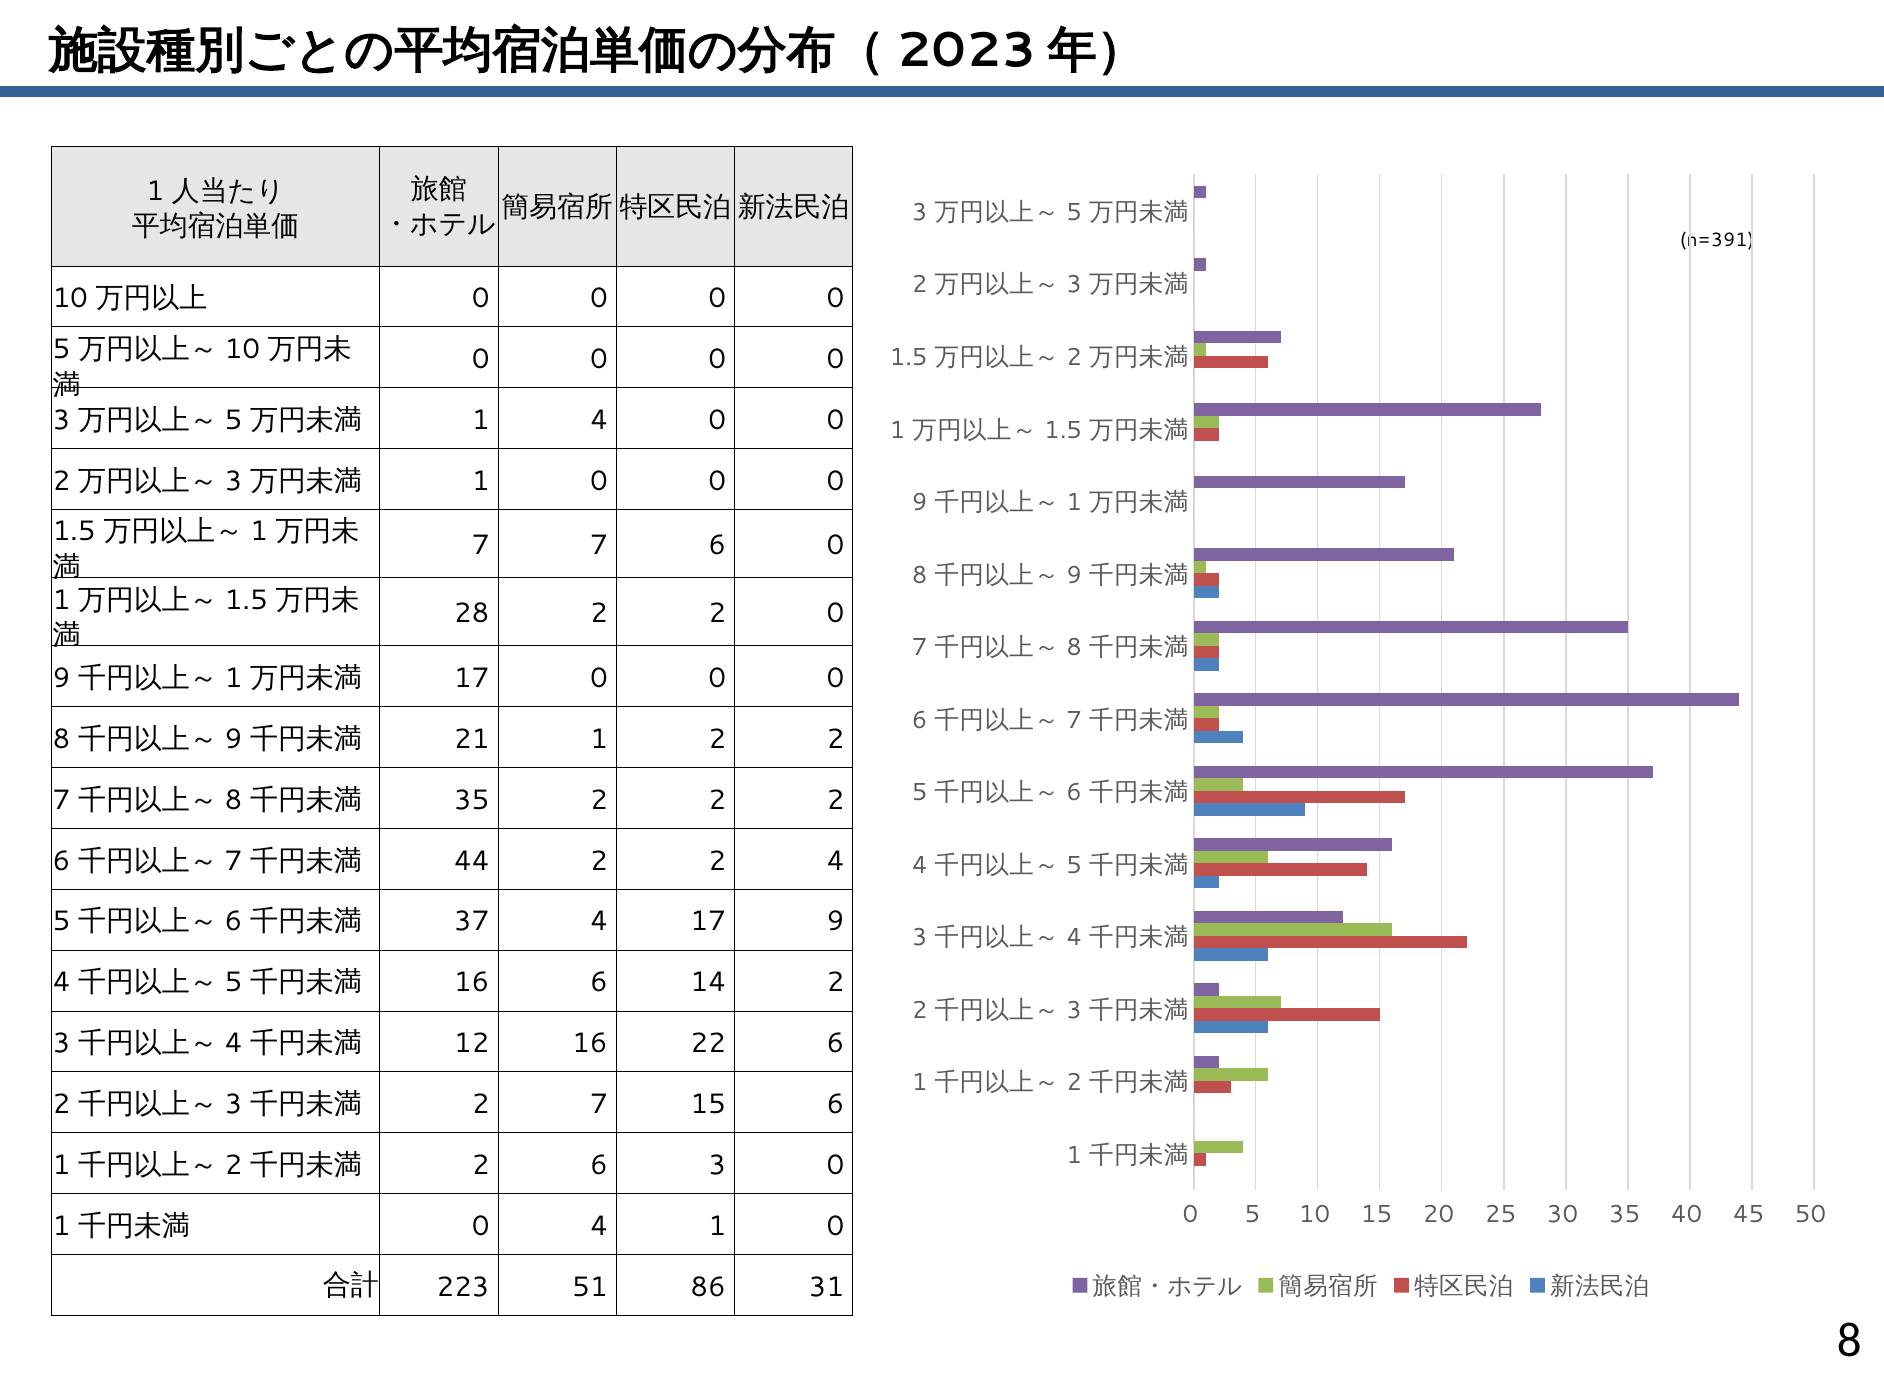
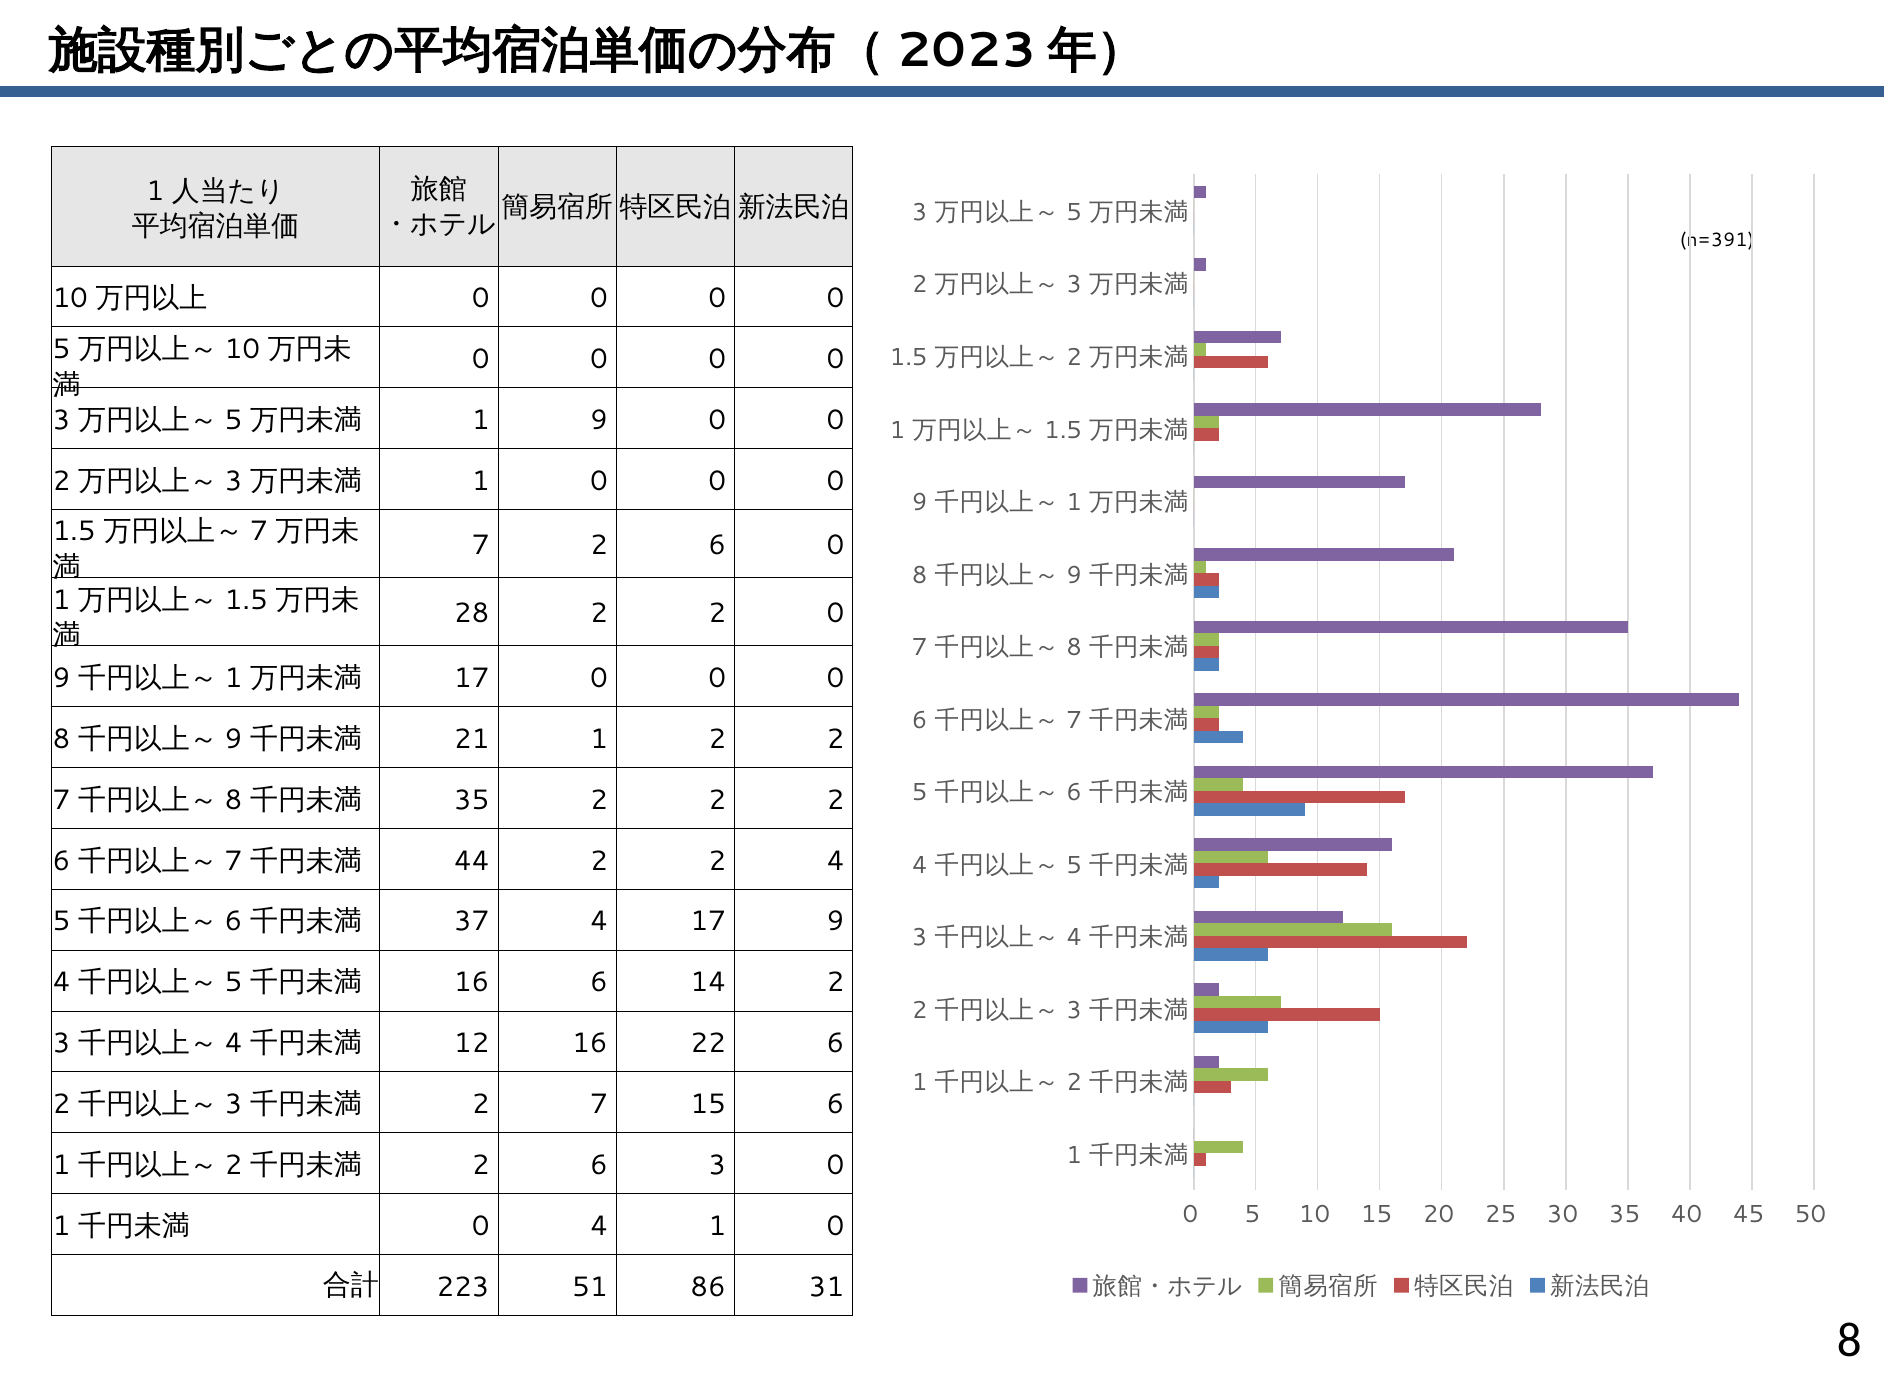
1 4: 4 -> 9 (599, 420)
1: 1 -> 7 (259, 531)
7 7: 7 -> 2 (599, 545)
